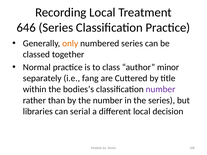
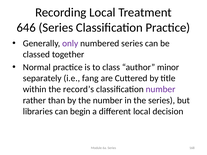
only colour: orange -> purple (70, 43)
bodies’s: bodies’s -> record’s (79, 89)
serial: serial -> begin (80, 112)
